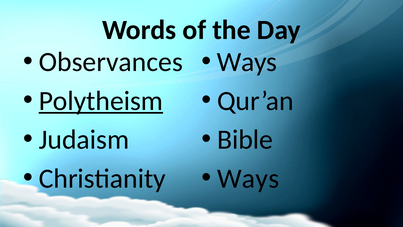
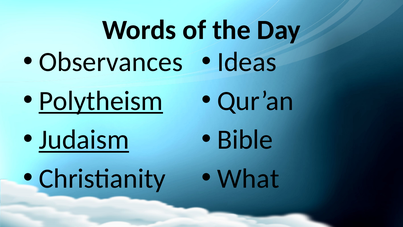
Ways: Ways -> Ideas (247, 62)
Judaism underline: none -> present (84, 140)
Ways: Ways -> What (248, 178)
